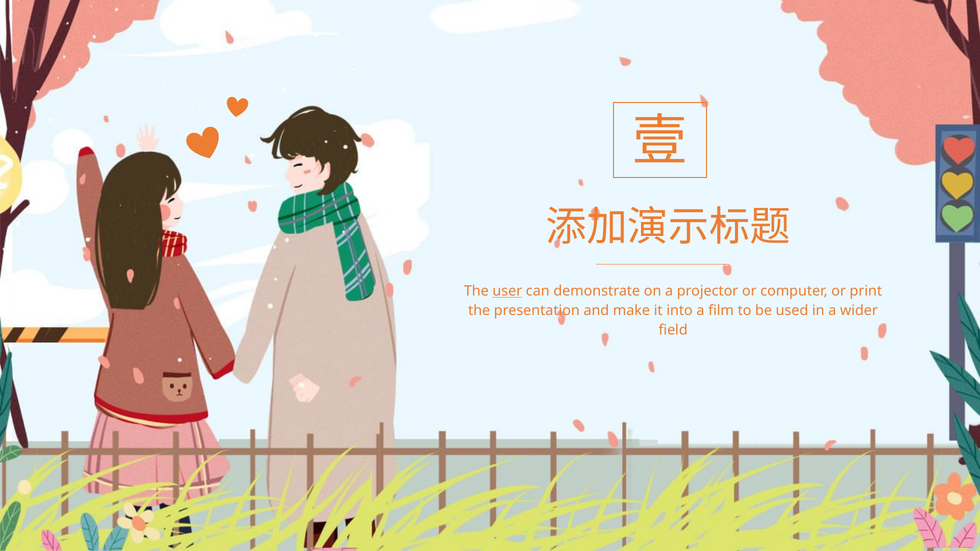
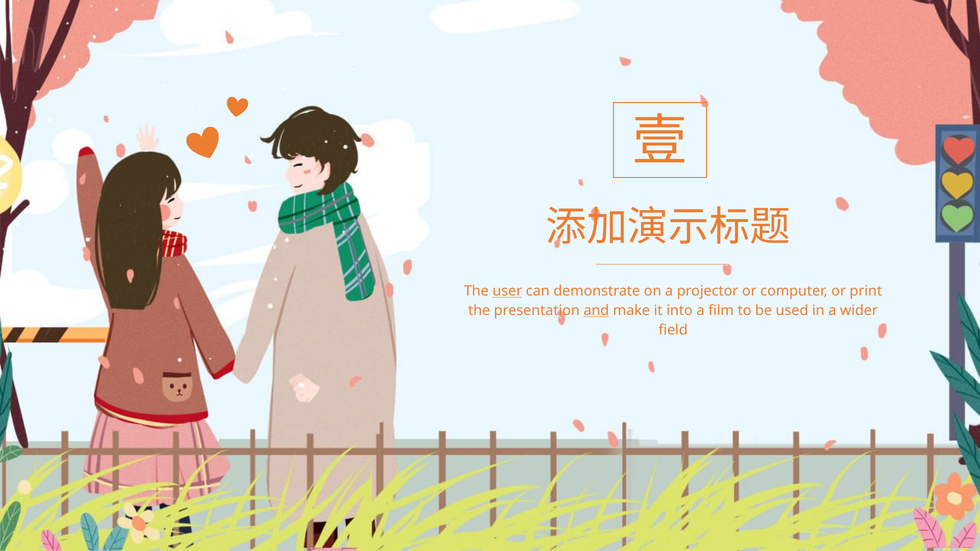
and underline: none -> present (596, 311)
